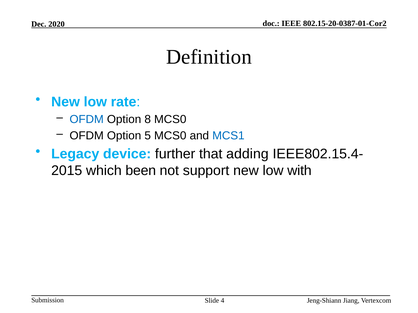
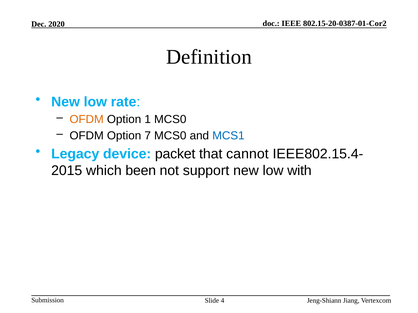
OFDM colour: blue -> orange (87, 119)
8: 8 -> 1 (148, 119)
5: 5 -> 7 (148, 136)
further: further -> packet (175, 154)
adding: adding -> cannot (247, 154)
